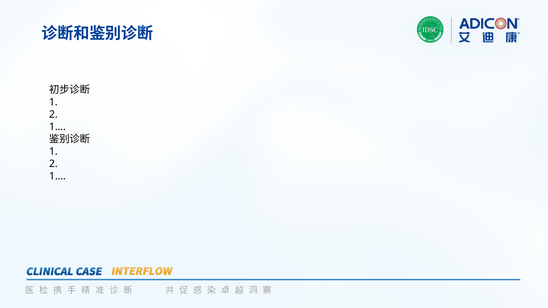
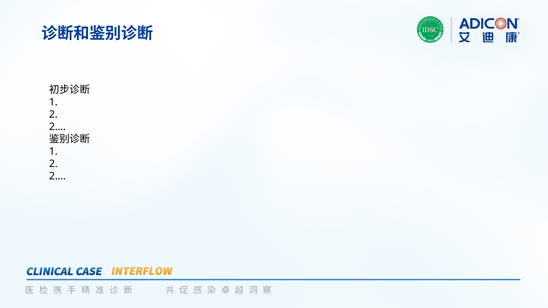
1…: 1… -> 2… (57, 127)
1…: 1… -> 2… (57, 176)
